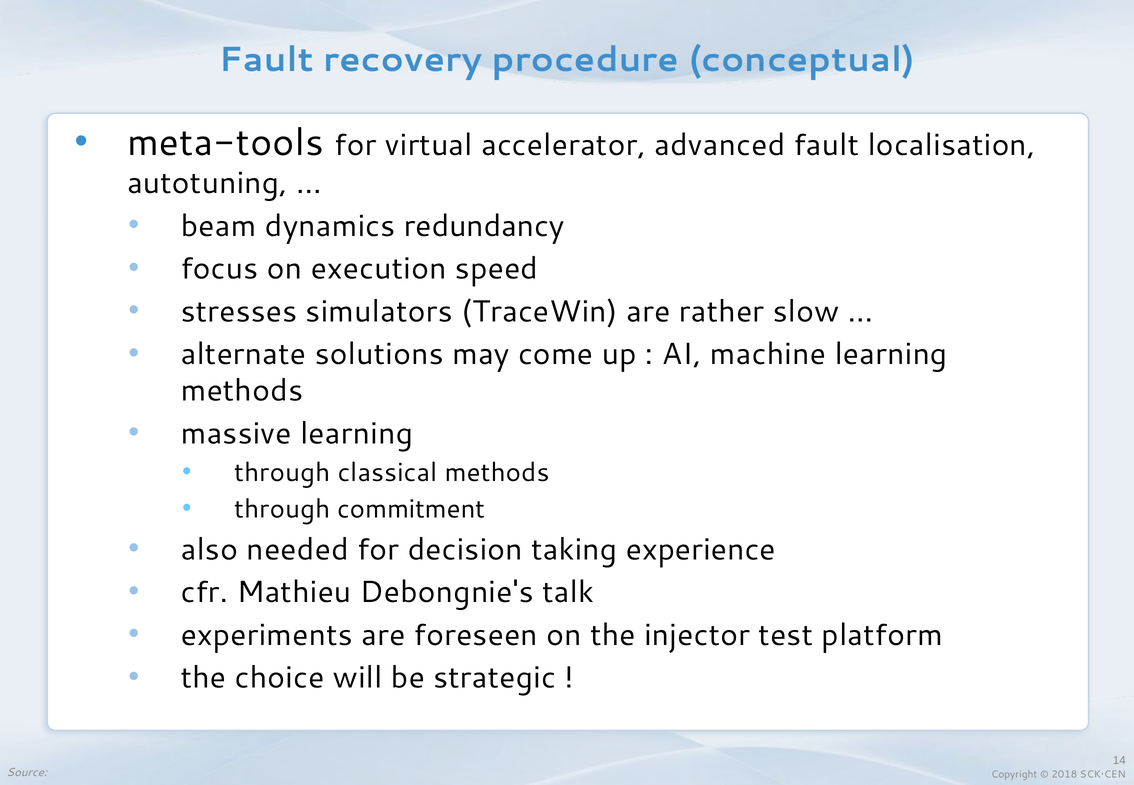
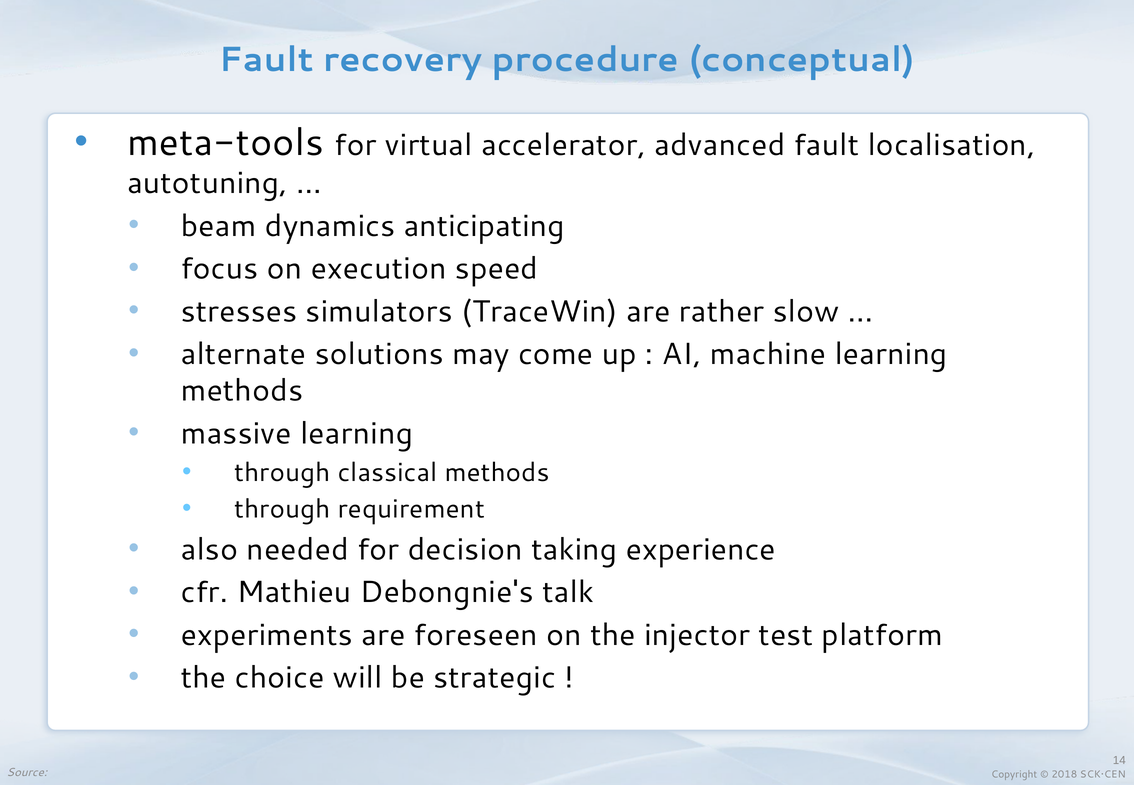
redundancy: redundancy -> anticipating (484, 226)
commitment: commitment -> requirement (411, 509)
